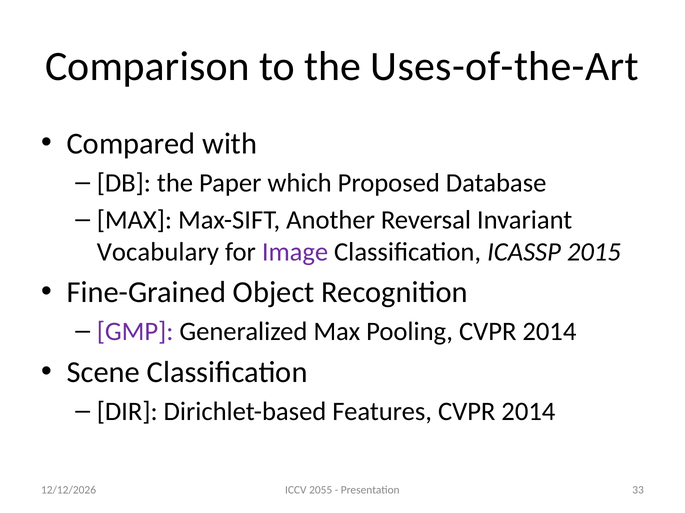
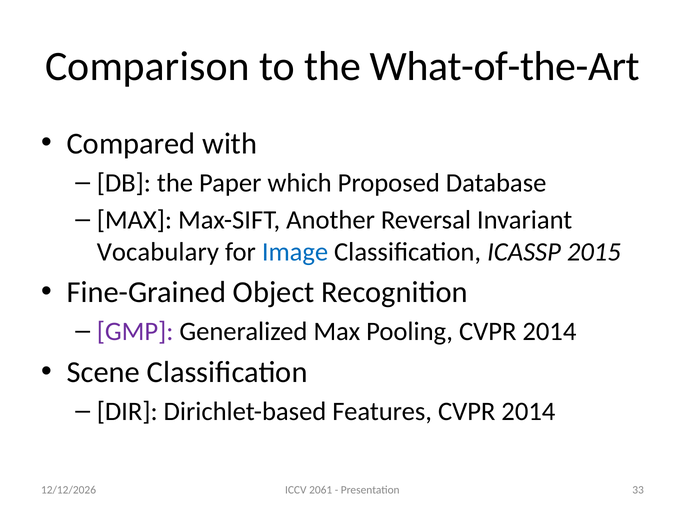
Uses-of-the-Art: Uses-of-the-Art -> What-of-the-Art (505, 66)
Image colour: purple -> blue (295, 252)
2055: 2055 -> 2061 (321, 491)
